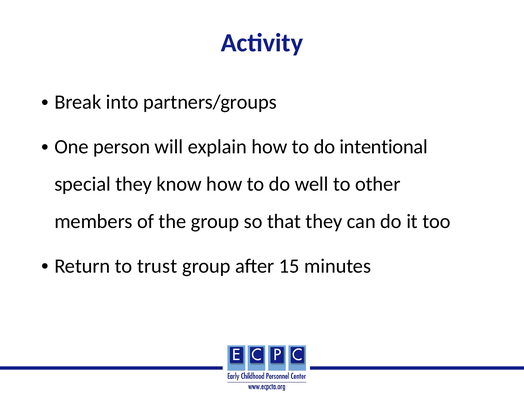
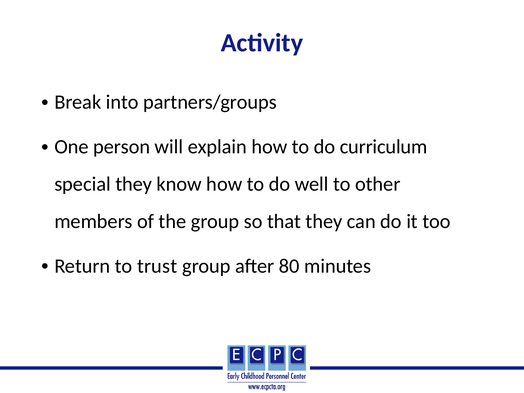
intentional: intentional -> curriculum (384, 147)
15: 15 -> 80 (289, 266)
